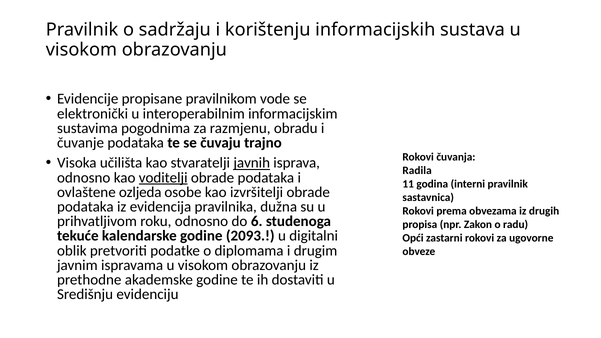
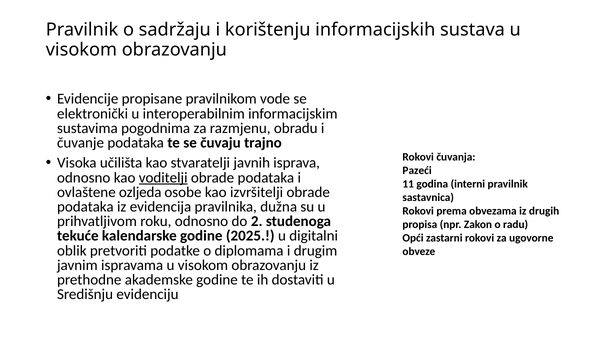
javnih underline: present -> none (252, 163)
Radila: Radila -> Pazeći (417, 170)
6: 6 -> 2 (257, 221)
2093: 2093 -> 2025 (250, 236)
